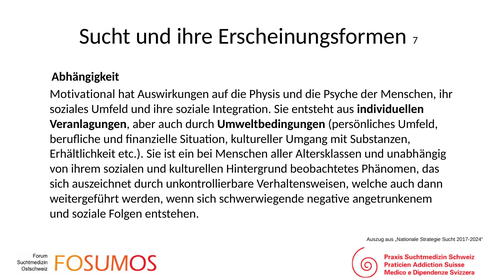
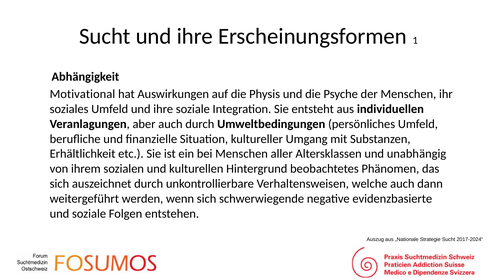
7: 7 -> 1 (415, 40)
angetrunkenem: angetrunkenem -> evidenzbasierte (392, 198)
